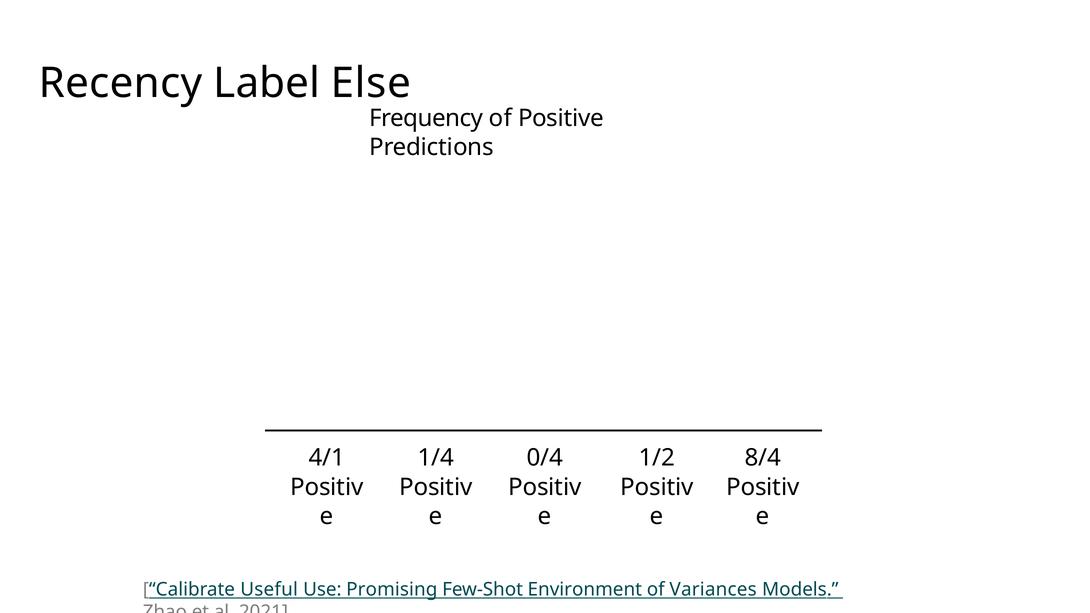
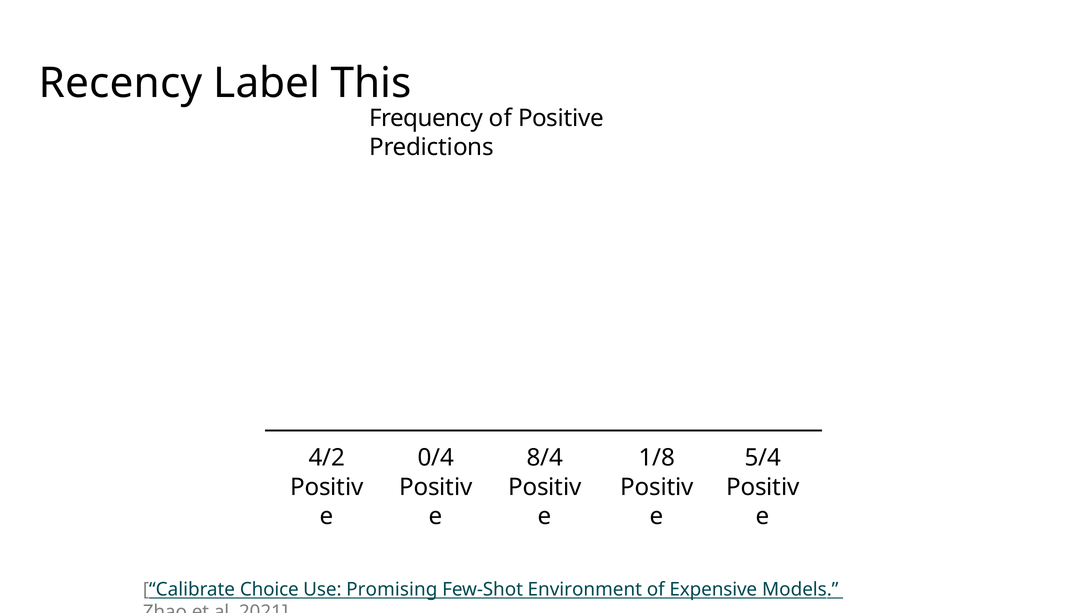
Else: Else -> This (371, 83)
4/1: 4/1 -> 4/2 (327, 458)
1/4: 1/4 -> 0/4 (436, 458)
0/4: 0/4 -> 8/4 (545, 458)
1/2: 1/2 -> 1/8 (657, 458)
8/4: 8/4 -> 5/4 (763, 458)
Useful: Useful -> Choice (269, 590)
Variances: Variances -> Expensive (713, 590)
